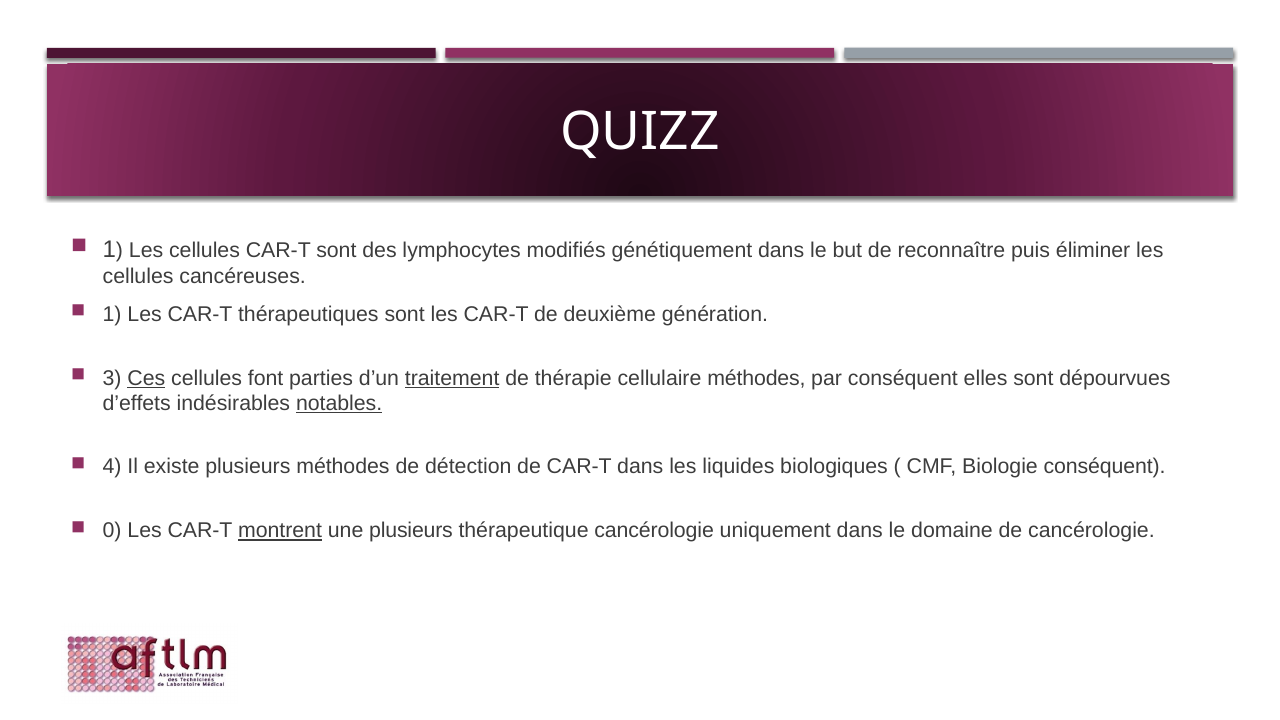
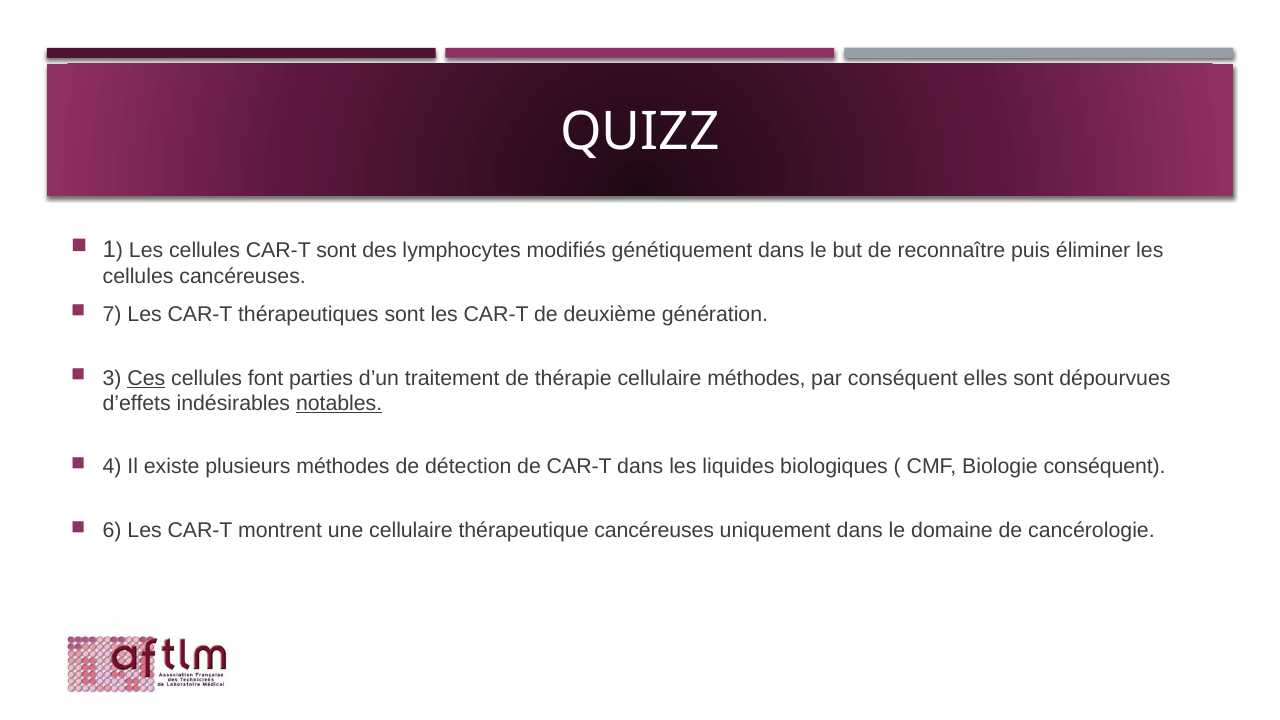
1: 1 -> 7 (112, 315)
traitement underline: present -> none (452, 378)
0: 0 -> 6 (112, 531)
montrent underline: present -> none (280, 531)
une plusieurs: plusieurs -> cellulaire (411, 531)
thérapeutique cancérologie: cancérologie -> cancéreuses (654, 531)
